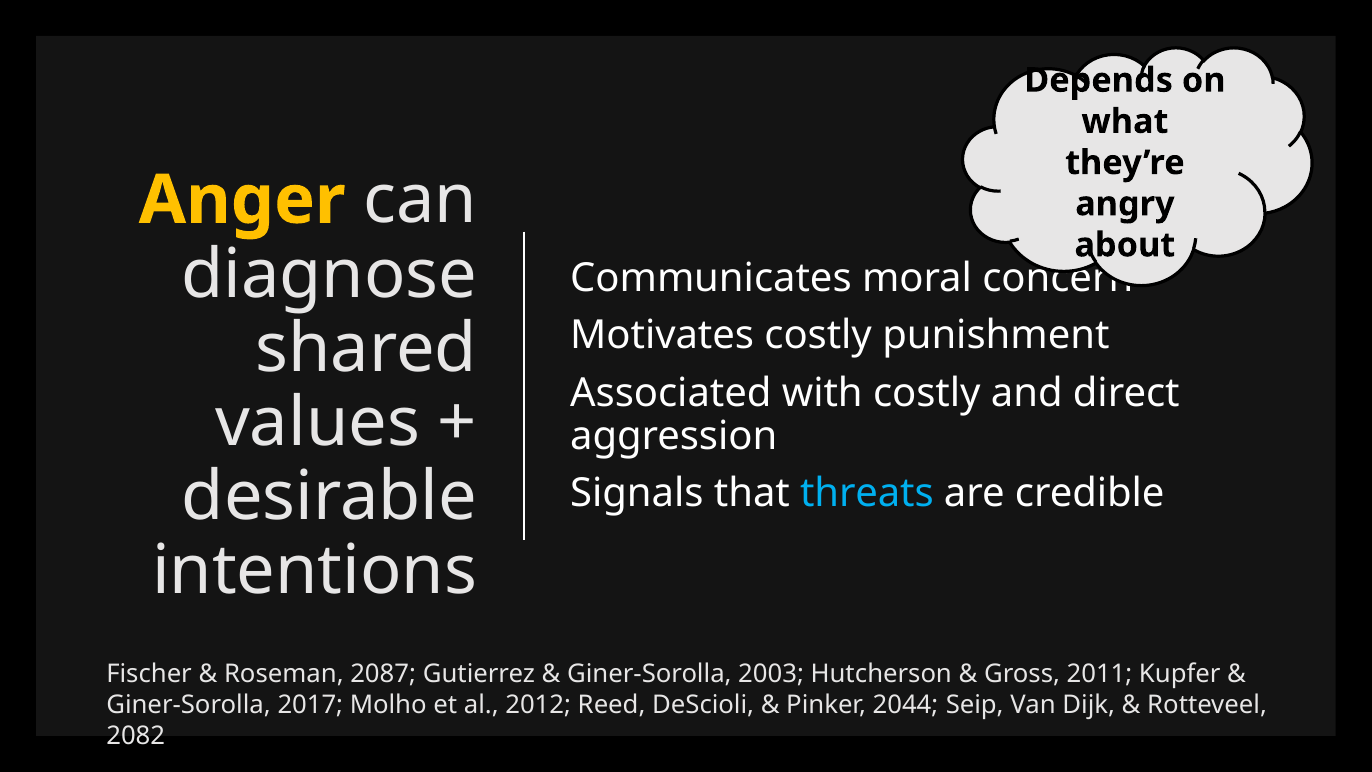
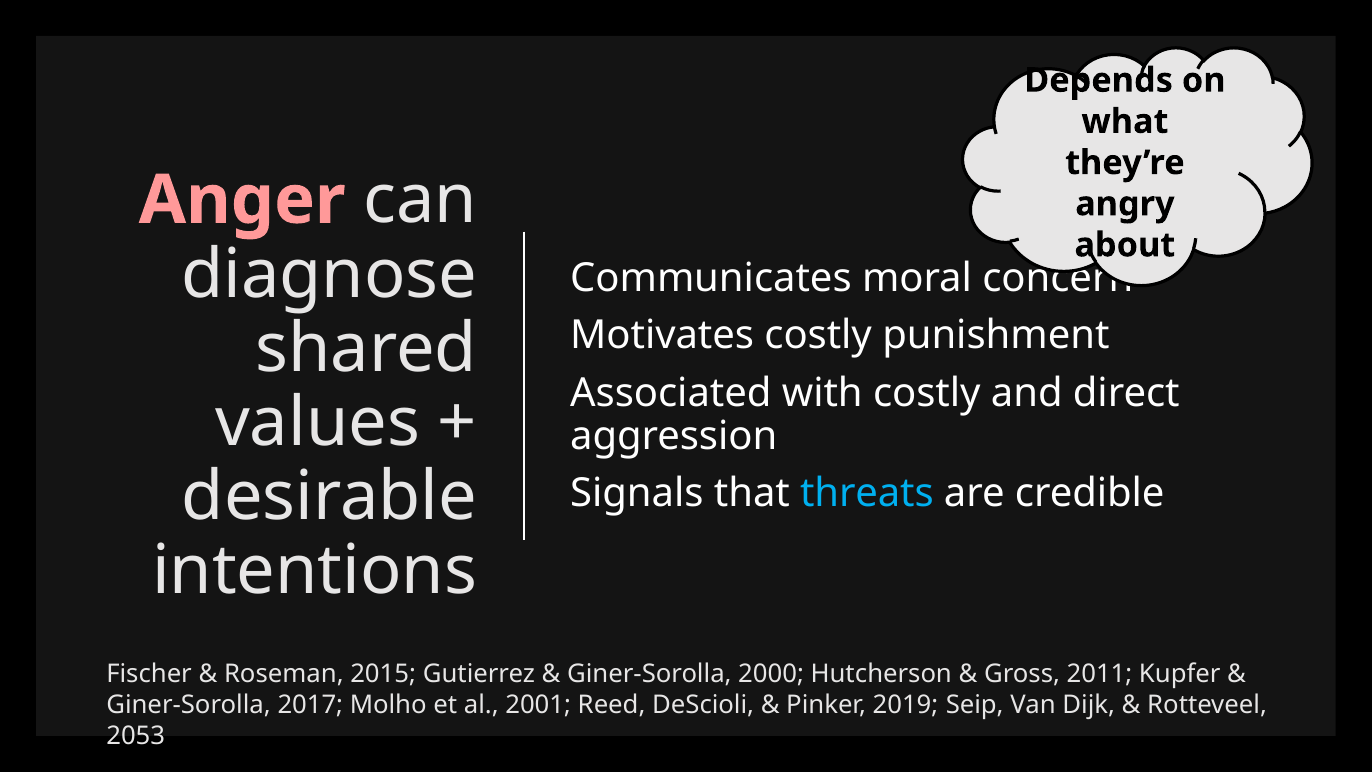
Anger colour: yellow -> pink (242, 200)
2087: 2087 -> 2015 (383, 674)
2003: 2003 -> 2000 (771, 674)
2012: 2012 -> 2001 (538, 705)
2044: 2044 -> 2019 (905, 705)
2082: 2082 -> 2053 (136, 736)
